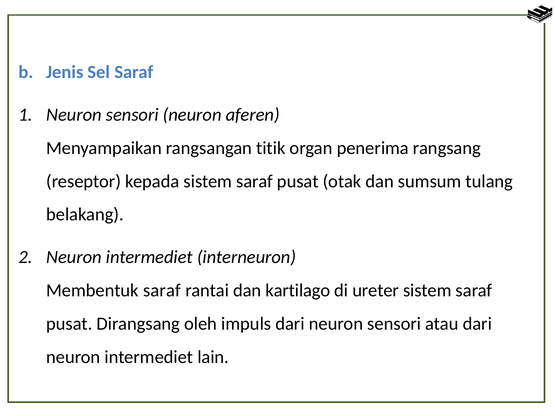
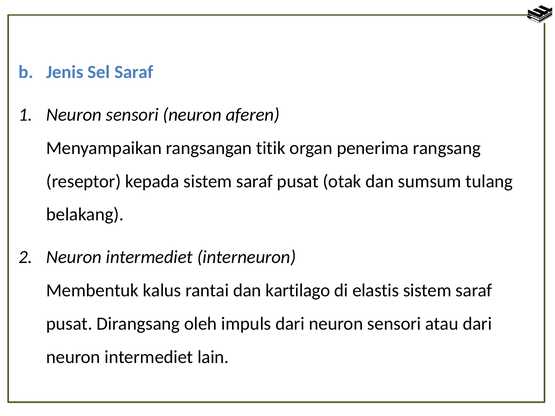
Membentuk saraf: saraf -> kalus (162, 291)
ureter: ureter -> elastis (376, 291)
